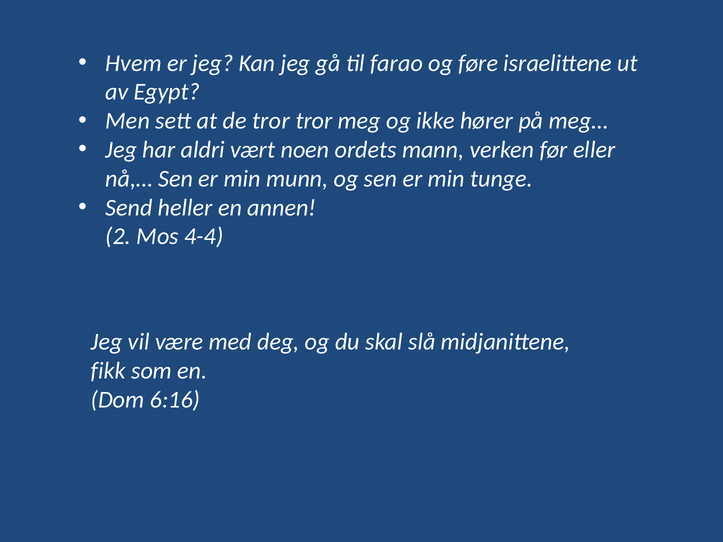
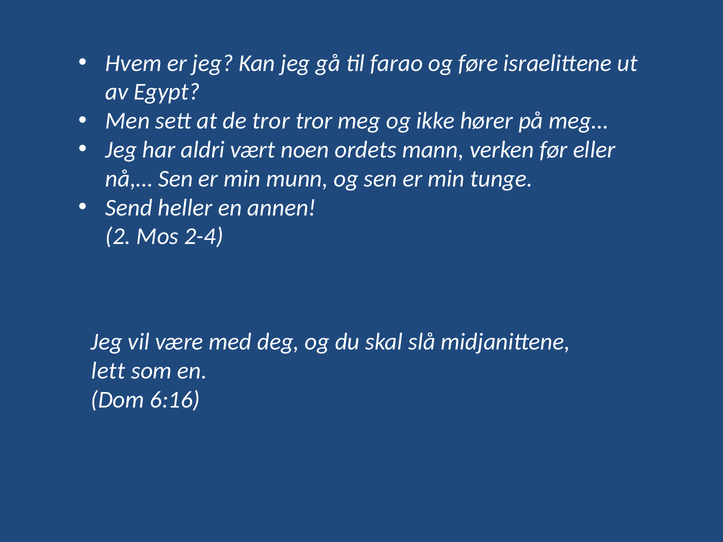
4-4: 4-4 -> 2-4 (204, 237)
fikk: fikk -> lett (108, 371)
